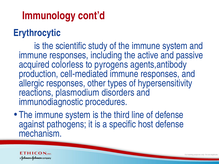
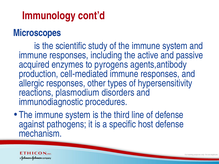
Erythrocytic: Erythrocytic -> Microscopes (37, 33)
colorless: colorless -> enzymes (68, 65)
